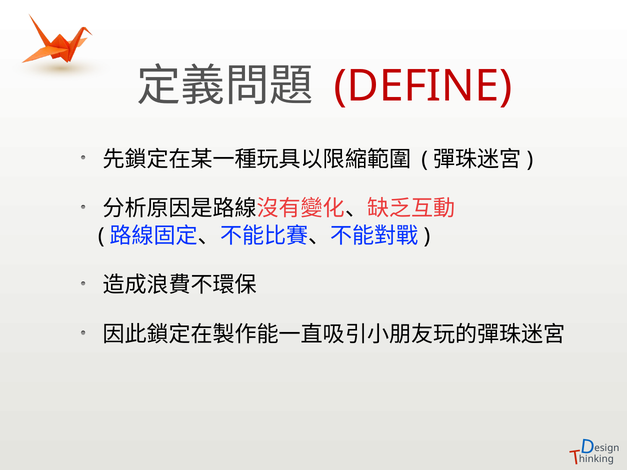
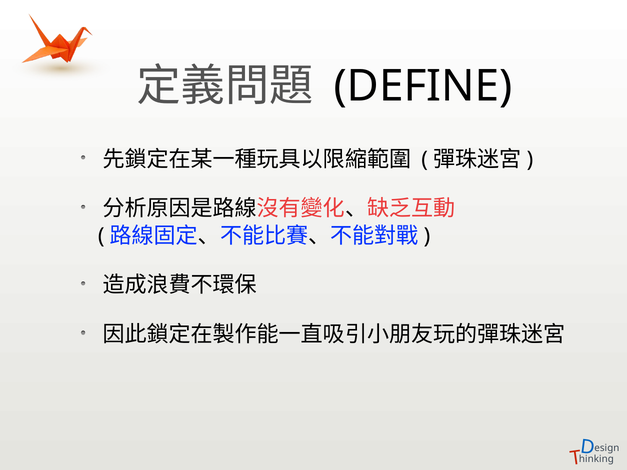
DEFINE colour: red -> black (423, 86)
